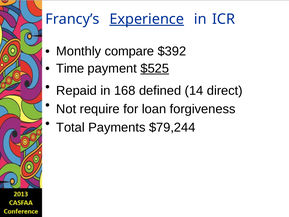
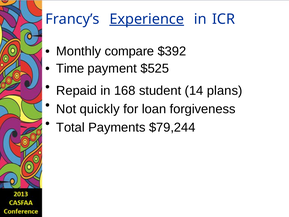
$525 underline: present -> none (155, 68)
defined: defined -> student (160, 91)
direct: direct -> plans (225, 91)
require: require -> quickly (100, 109)
